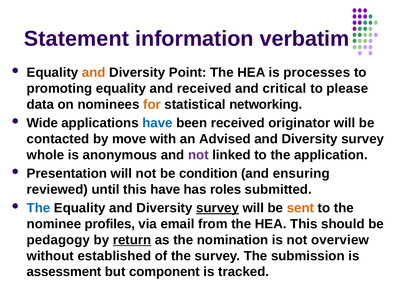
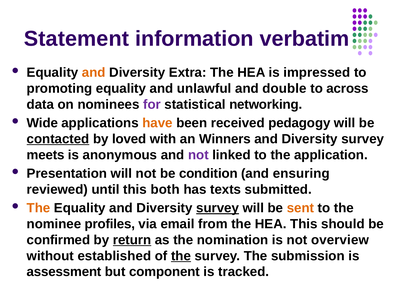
Point: Point -> Extra (188, 72)
processes: processes -> impressed (317, 72)
and received: received -> unlawful (204, 88)
critical: critical -> double (284, 88)
please: please -> across (348, 88)
for colour: orange -> purple (152, 104)
have colour: blue -> orange (157, 123)
originator: originator -> pedagogy (299, 123)
contacted underline: none -> present (58, 139)
move: move -> loved (129, 139)
Advised: Advised -> Winners (225, 139)
whole: whole -> meets (46, 155)
this have: have -> both (165, 189)
roles: roles -> texts (226, 189)
The colour: blue -> orange (39, 208)
pedagogy: pedagogy -> confirmed (58, 240)
the underline: none -> present (181, 255)
